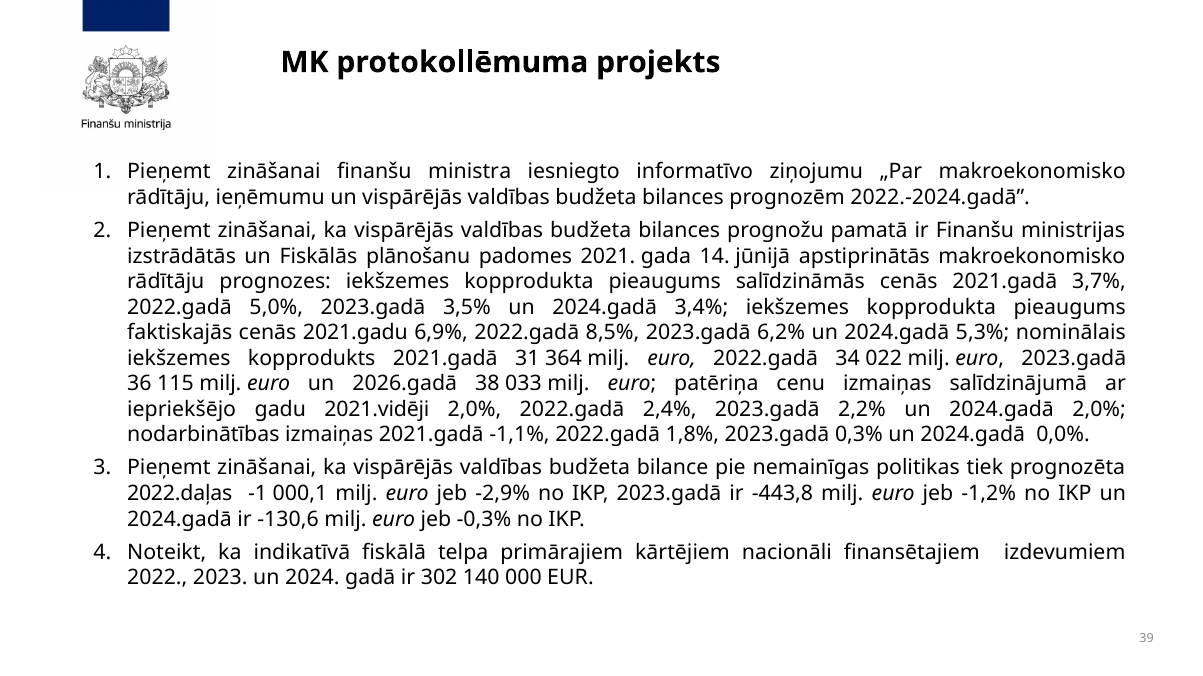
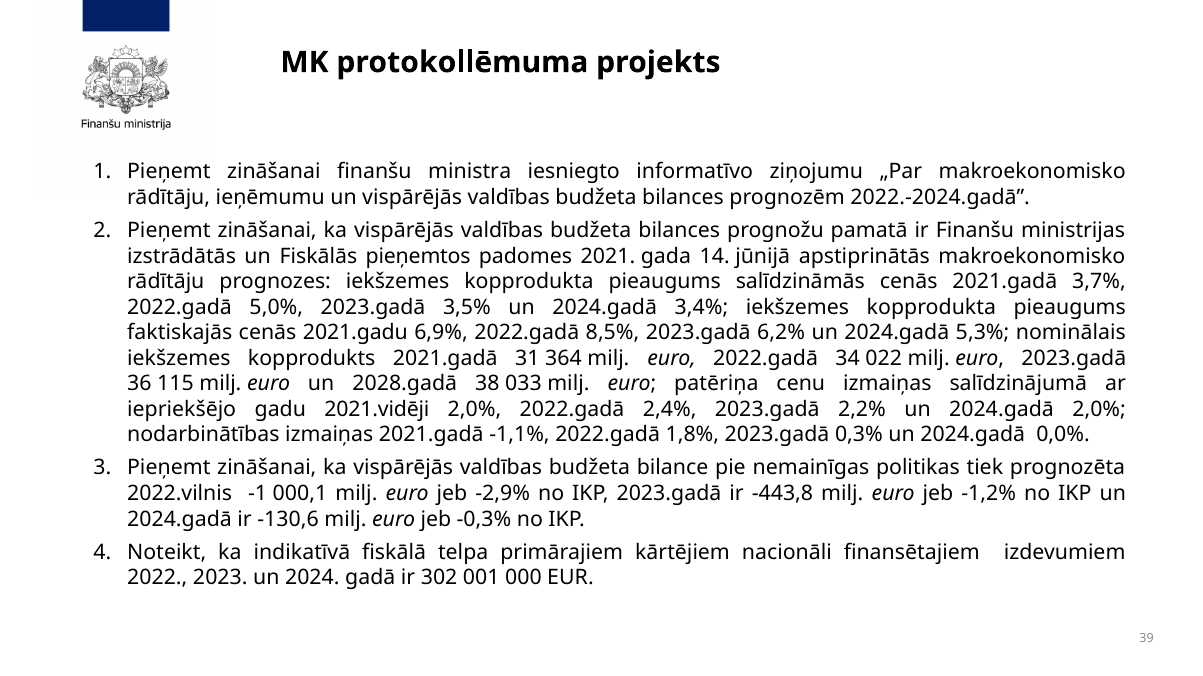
plānošanu: plānošanu -> pieņemtos (418, 256)
2026.gadā: 2026.gadā -> 2028.gadā (405, 384)
2022.daļas: 2022.daļas -> 2022.vilnis (180, 494)
140: 140 -> 001 (481, 578)
